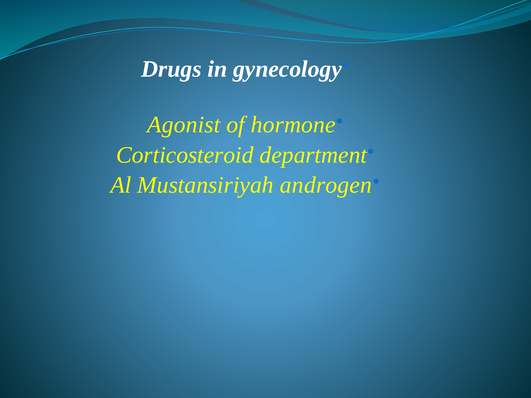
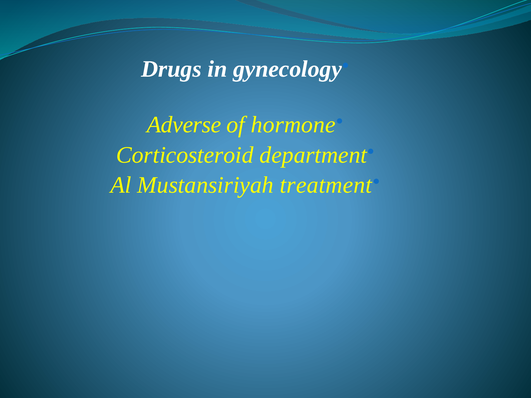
Agonist: Agonist -> Adverse (184, 125)
androgen: androgen -> treatment (326, 185)
